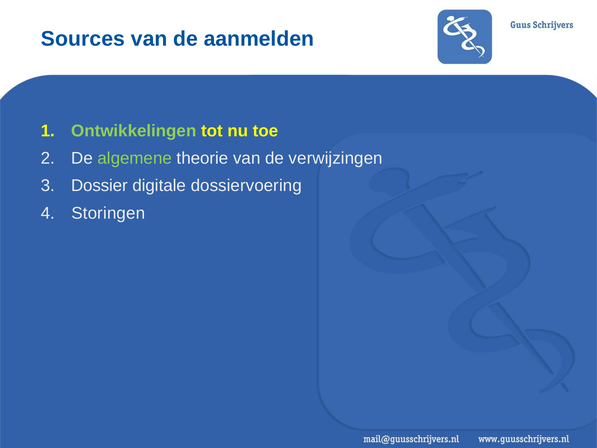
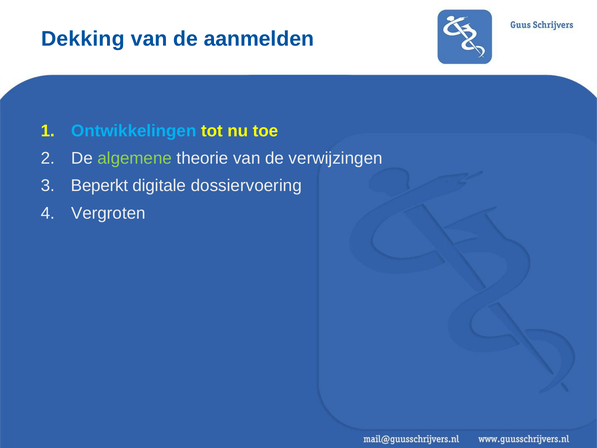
Sources: Sources -> Dekking (83, 39)
Ontwikkelingen colour: light green -> light blue (134, 131)
Dossier: Dossier -> Beperkt (100, 186)
Storingen: Storingen -> Vergroten (108, 213)
